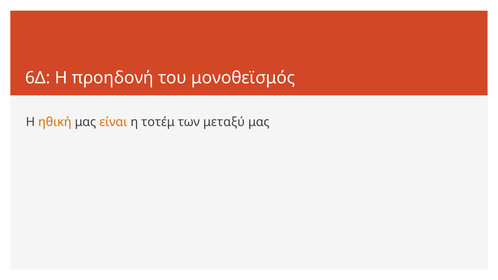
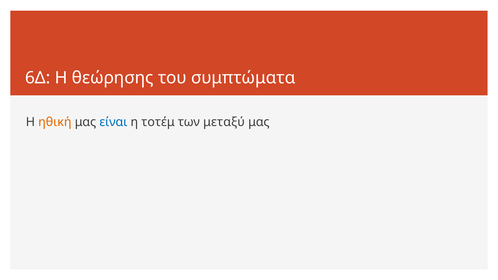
προηδονή: προηδονή -> θεώρησης (113, 78)
μονοθεϊσμός: μονοθεϊσμός -> συμπτώματα (243, 78)
είναι colour: orange -> blue (113, 122)
